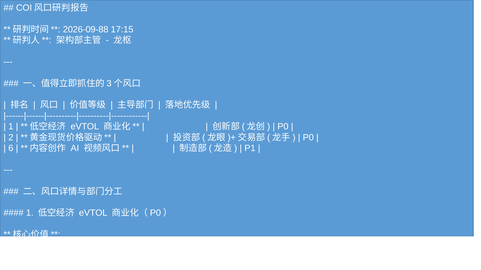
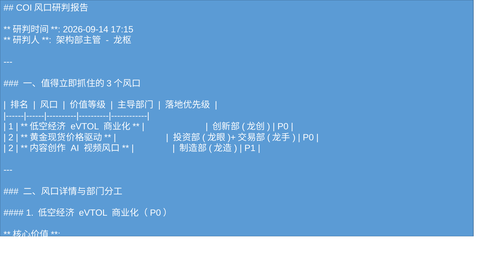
2026-09-88: 2026-09-88 -> 2026-09-14 (86, 29)
6: 6 -> 2 (11, 149)
